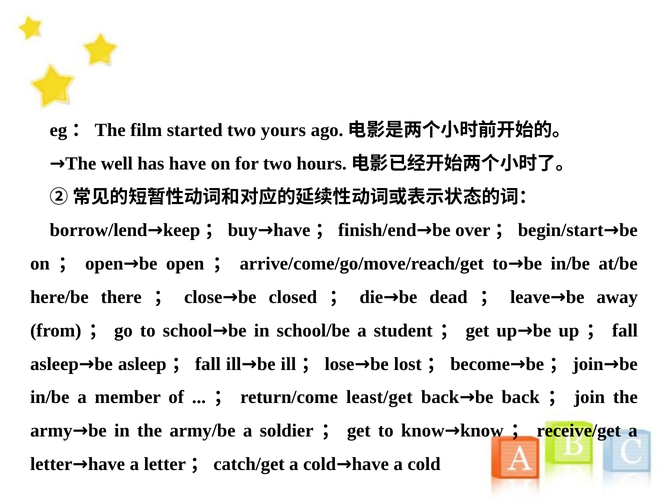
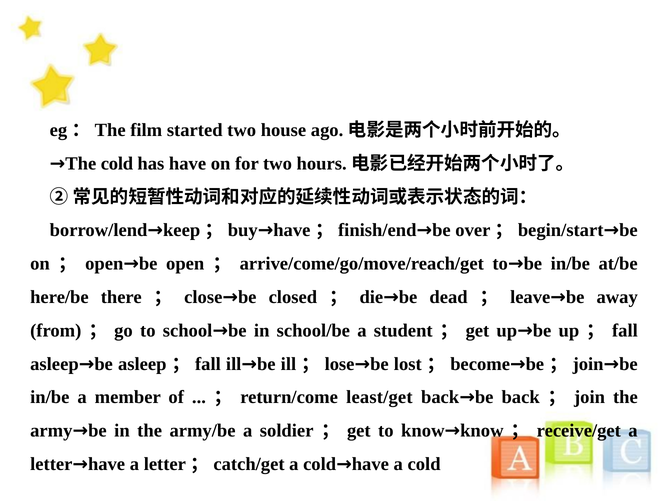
yours: yours -> house (283, 130)
→The well: well -> cold (117, 164)
